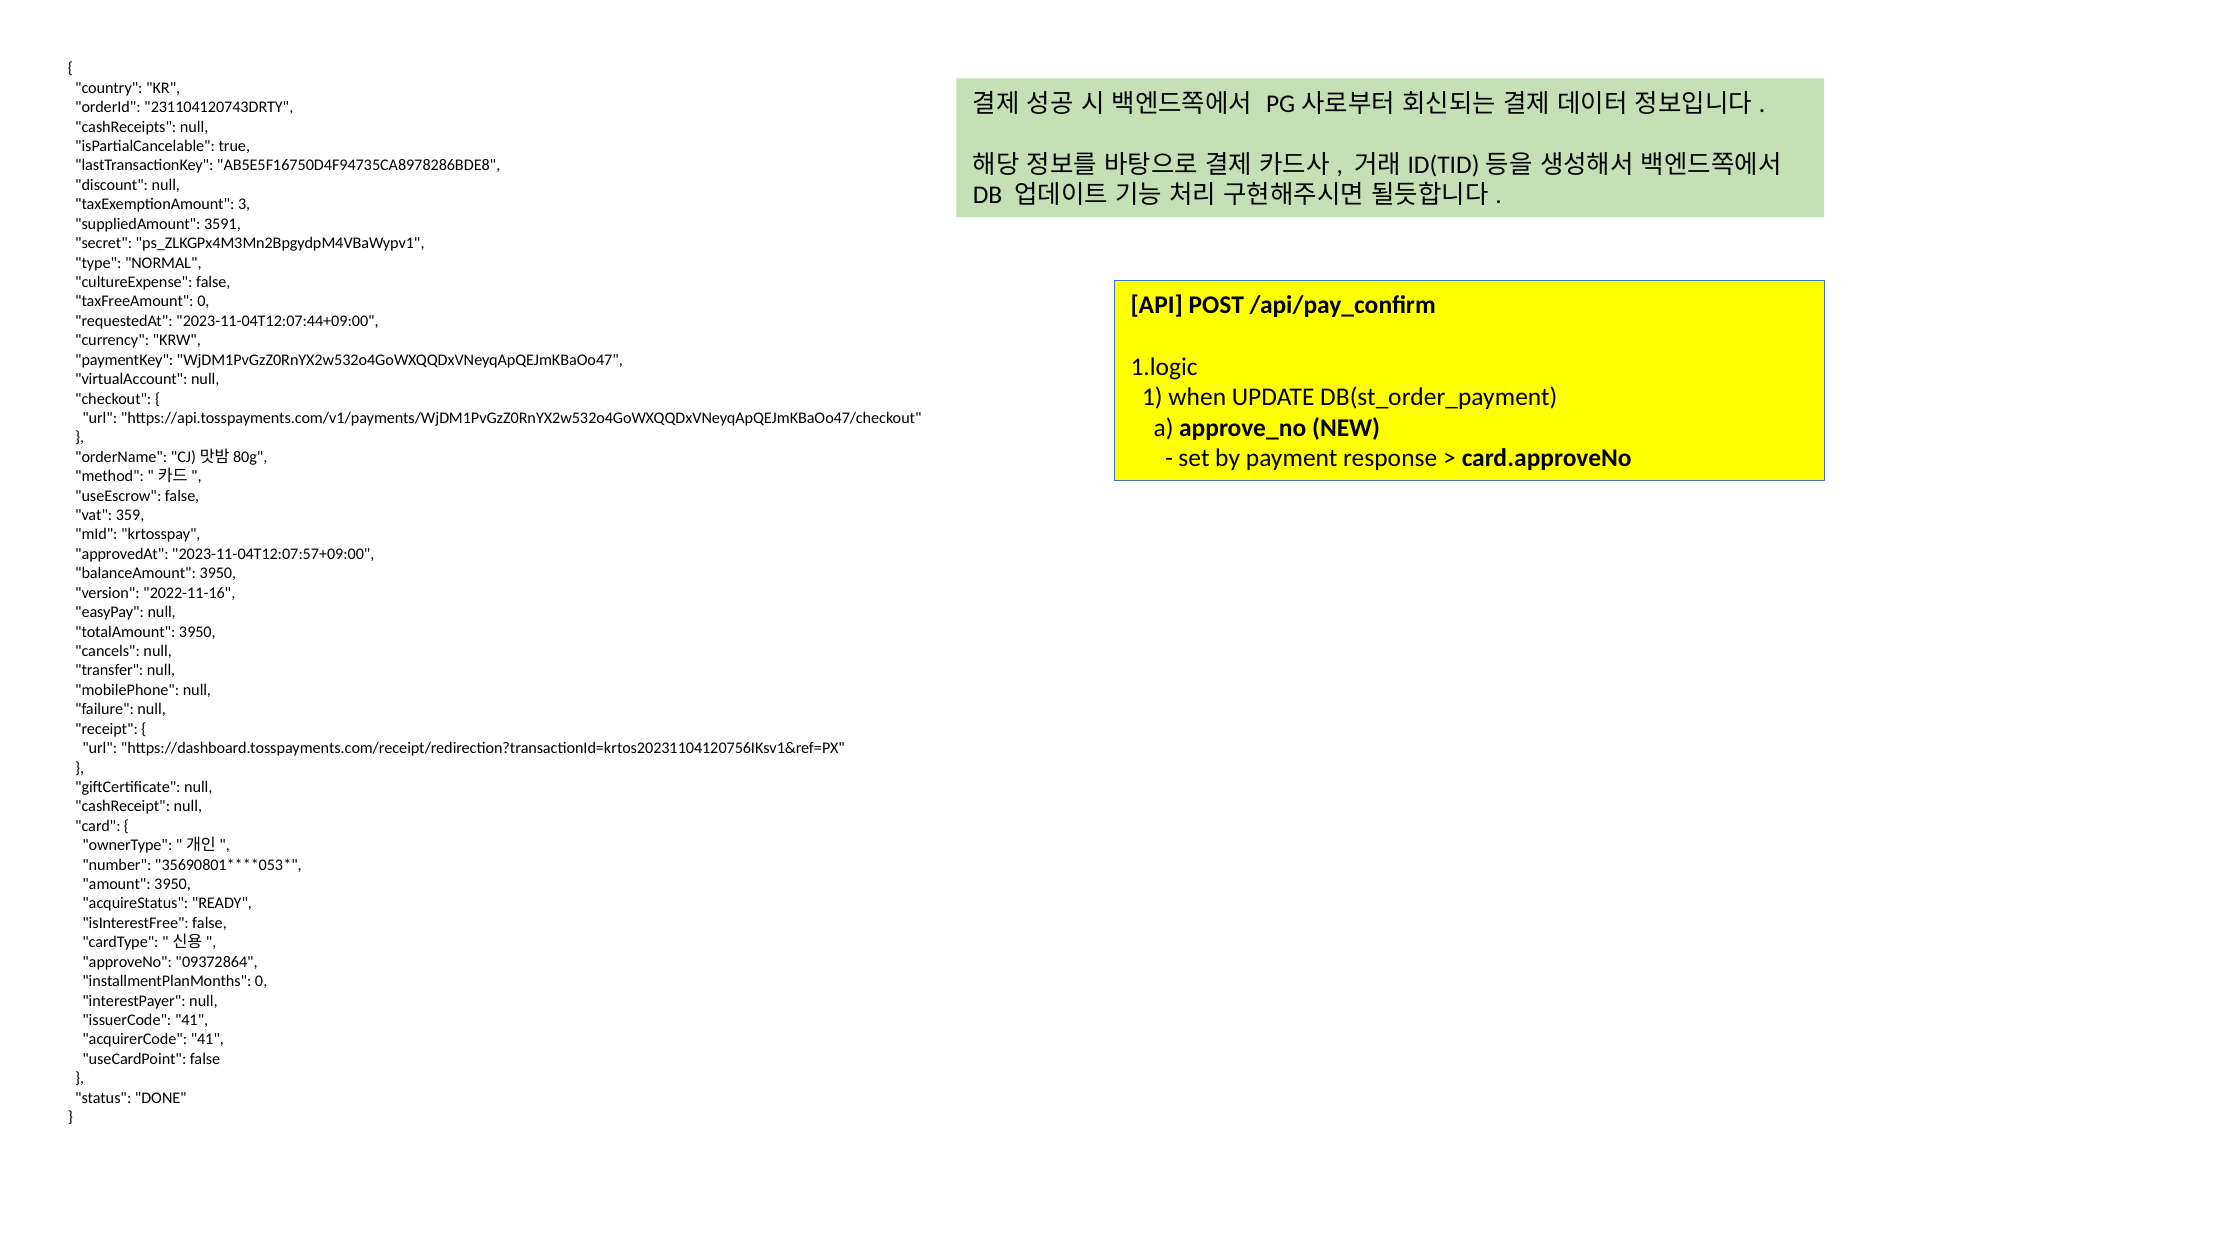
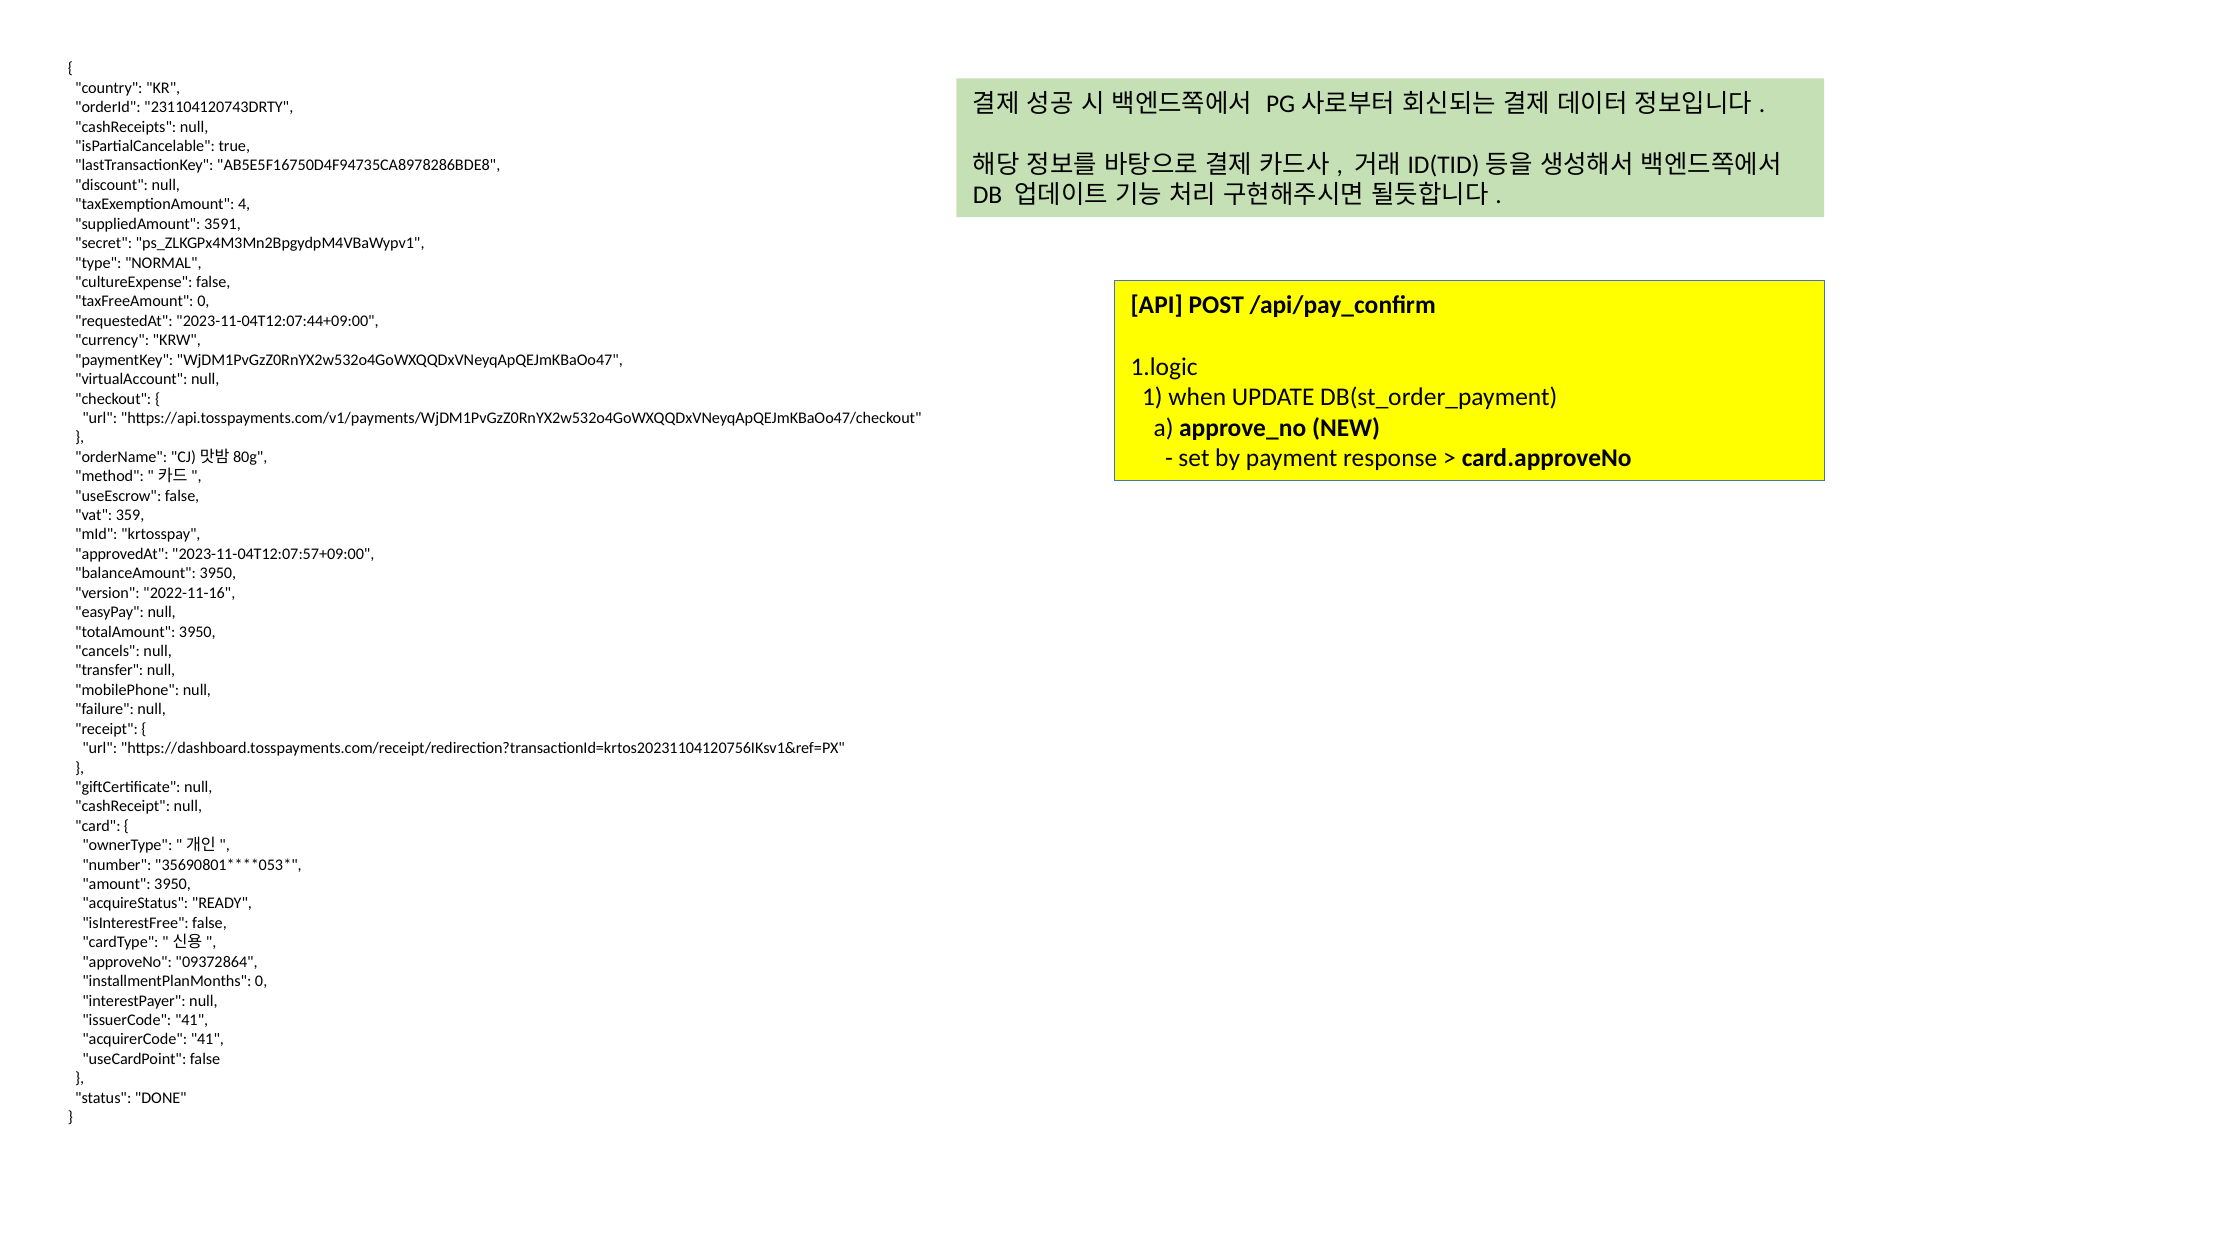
3: 3 -> 4 (244, 204)
